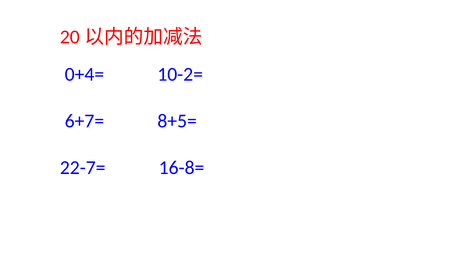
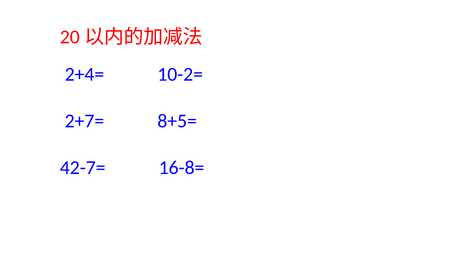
0+4=: 0+4= -> 2+4= (84, 74)
6+7=: 6+7= -> 2+7= (84, 121)
22-7=: 22-7= -> 42-7= (83, 168)
